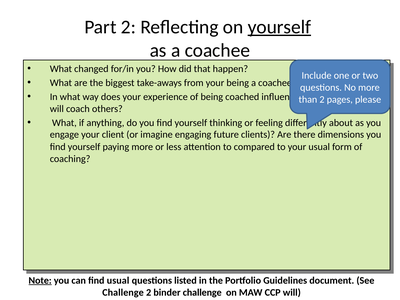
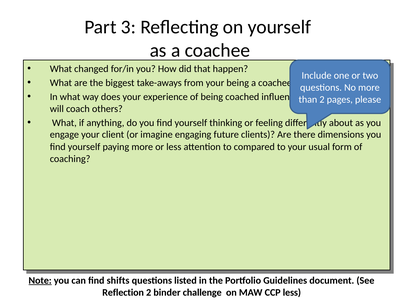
Part 2: 2 -> 3 (129, 27)
yourself underline: present -> none (279, 27)
find usual: usual -> shifts (118, 280)
Challenge: Challenge -> Reflection (123, 292)
CCP will: will -> less (292, 292)
